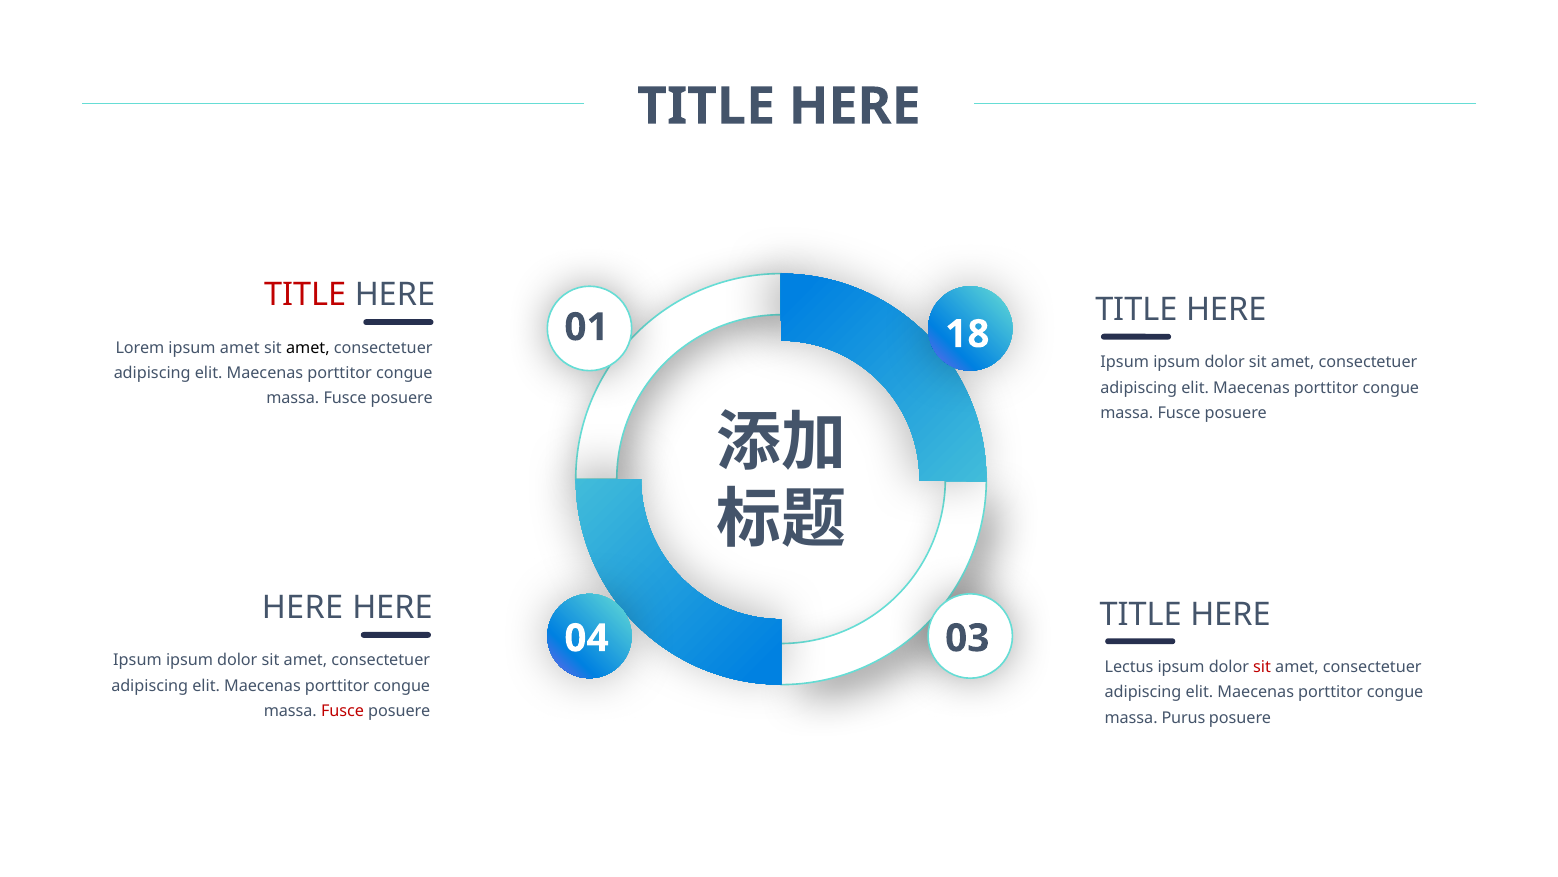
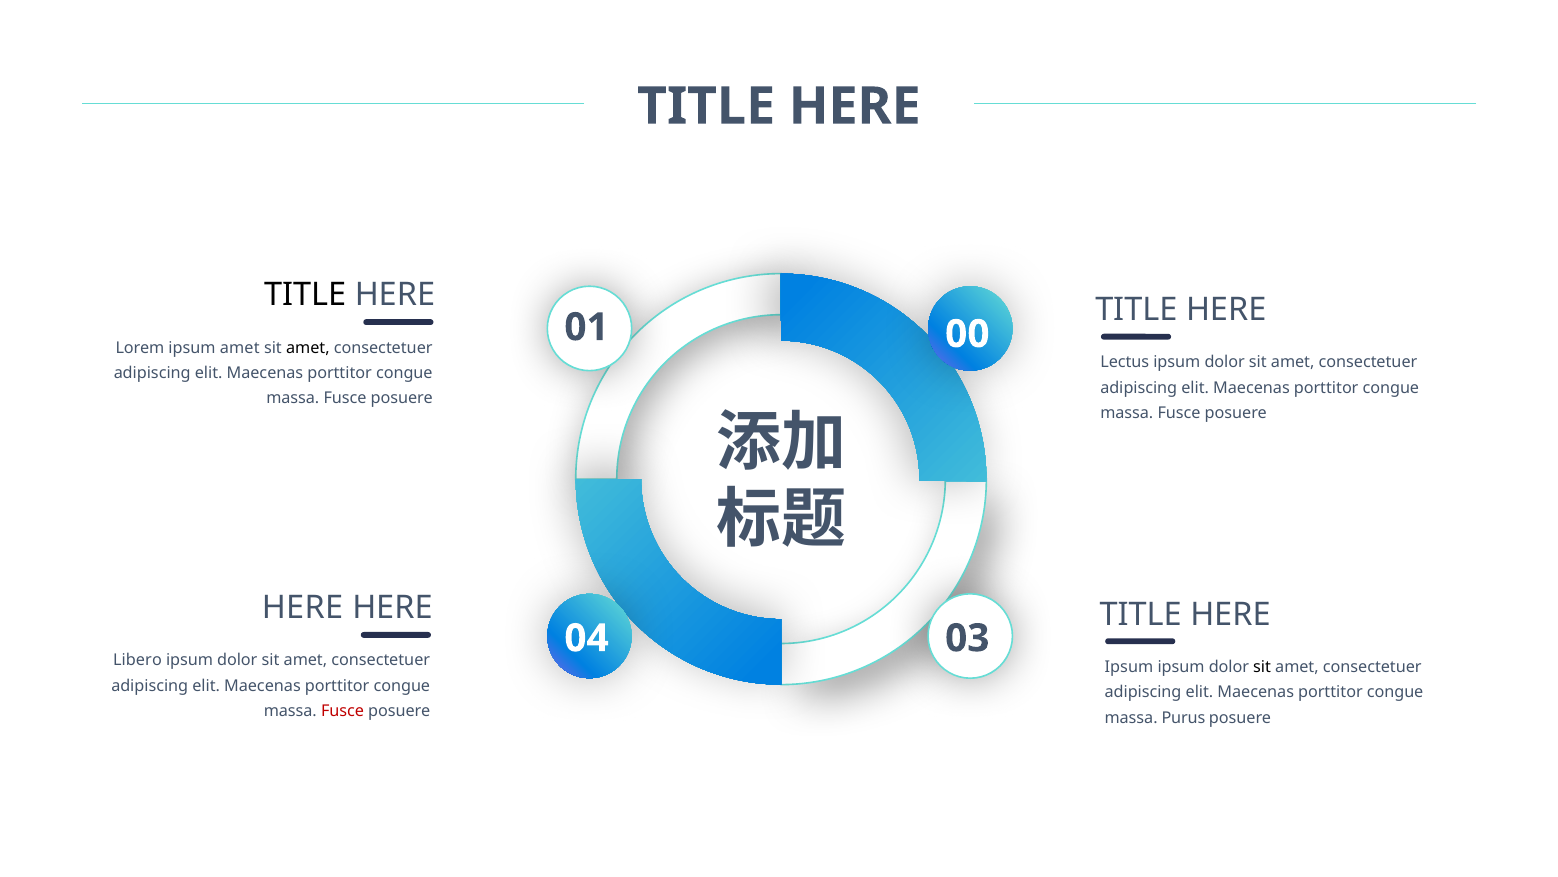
TITLE colour: red -> black (305, 295)
18: 18 -> 00 (967, 334)
Ipsum: Ipsum -> Lectus (1125, 362)
Ipsum: Ipsum -> Libero (137, 660)
Lectus: Lectus -> Ipsum (1129, 666)
sit colour: red -> black (1262, 666)
